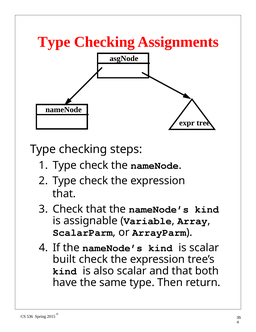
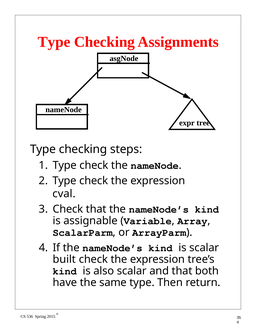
that: that -> cval (64, 193)
